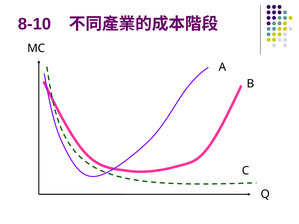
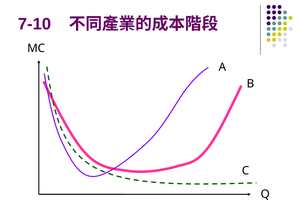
8-10: 8-10 -> 7-10 (35, 24)
